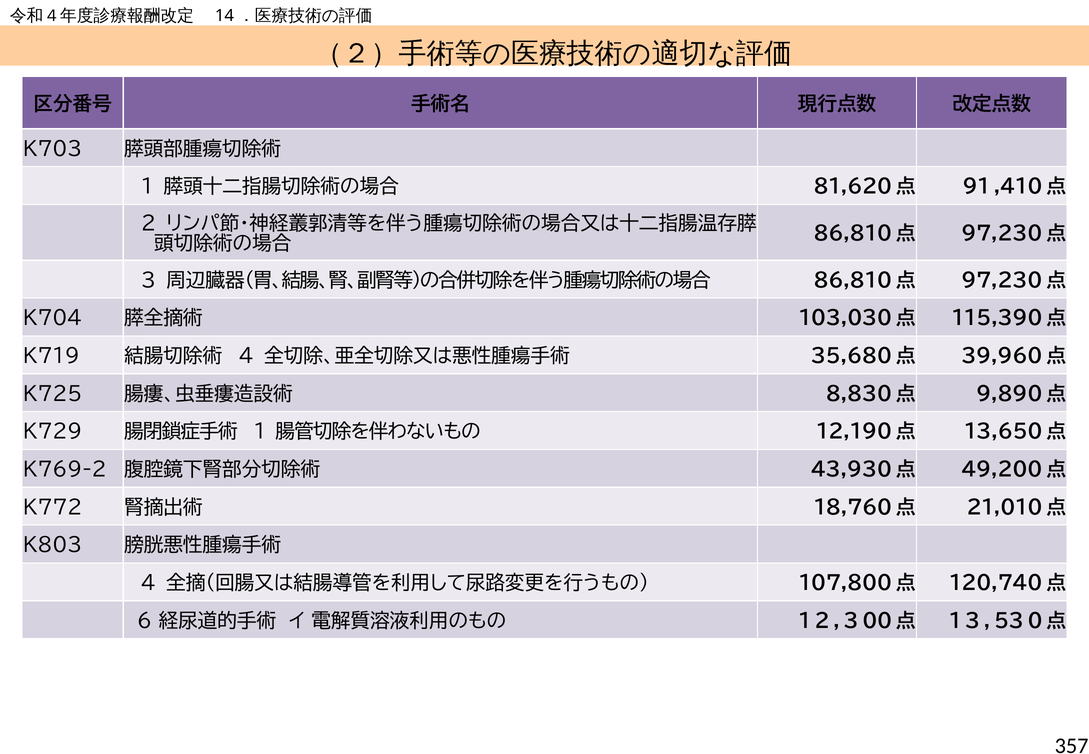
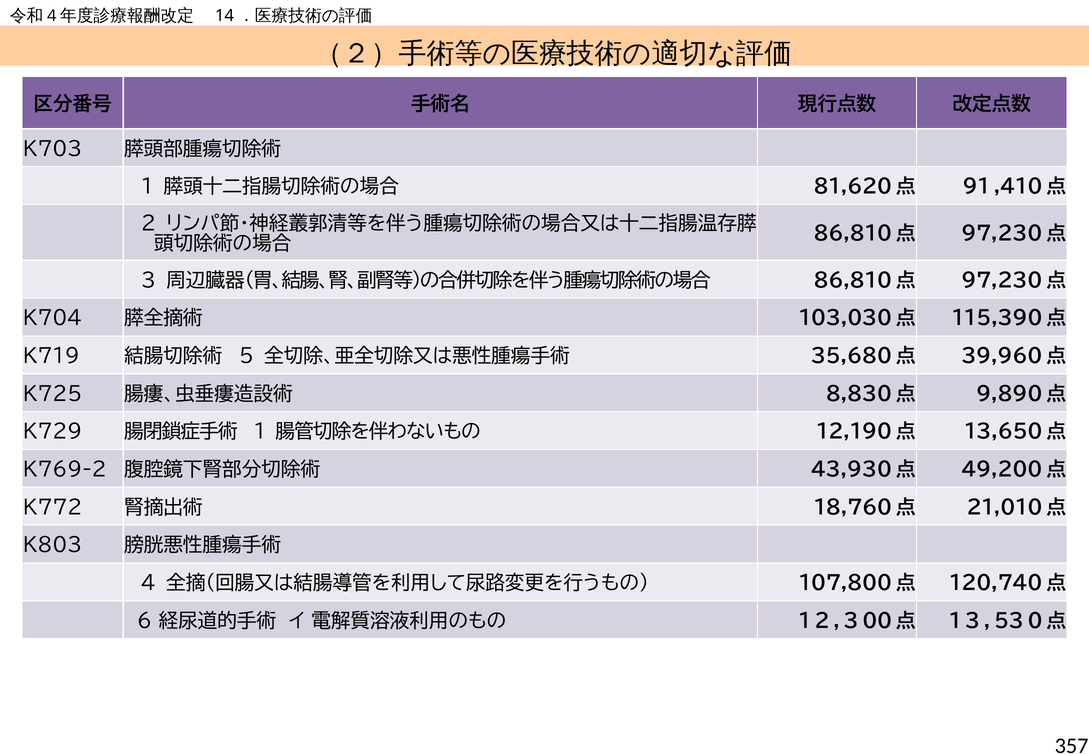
4: 4 -> 5 (246, 356)
